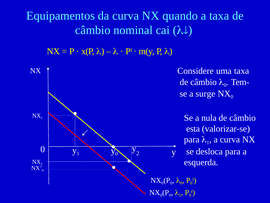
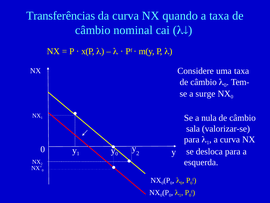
Equipamentos: Equipamentos -> Transferências (61, 16)
esta: esta -> sala (193, 128)
